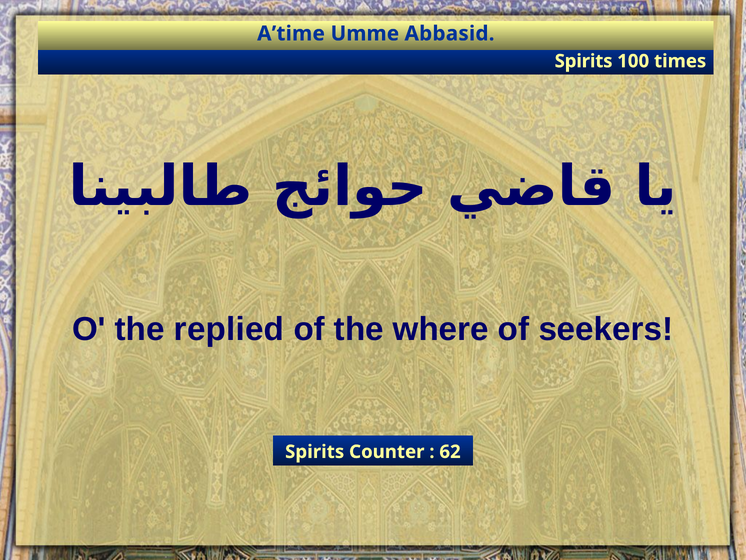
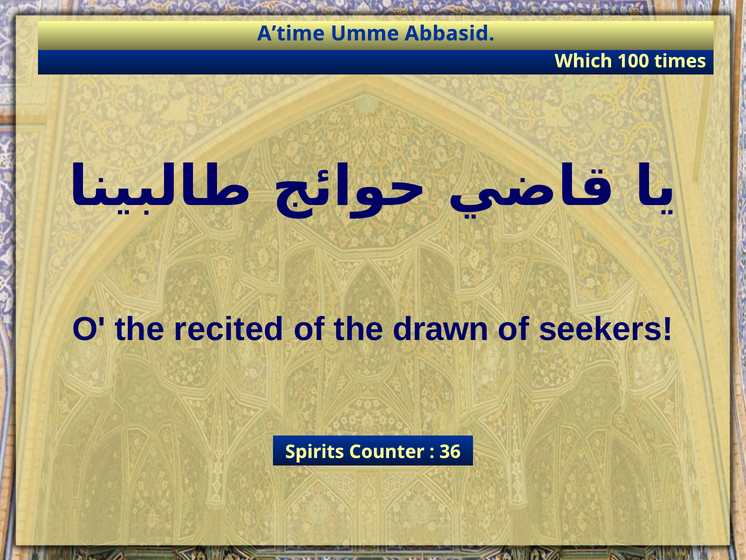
Spirits: Spirits -> Which (583, 61)
replied: replied -> recited (229, 329)
where: where -> drawn (441, 329)
62: 62 -> 36 (450, 451)
